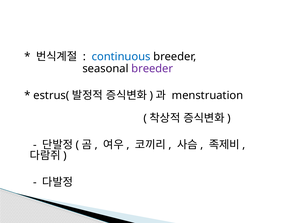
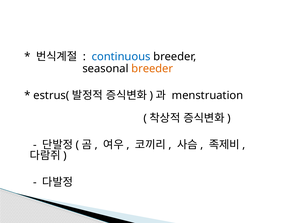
breeder colour: purple -> orange (152, 69)
